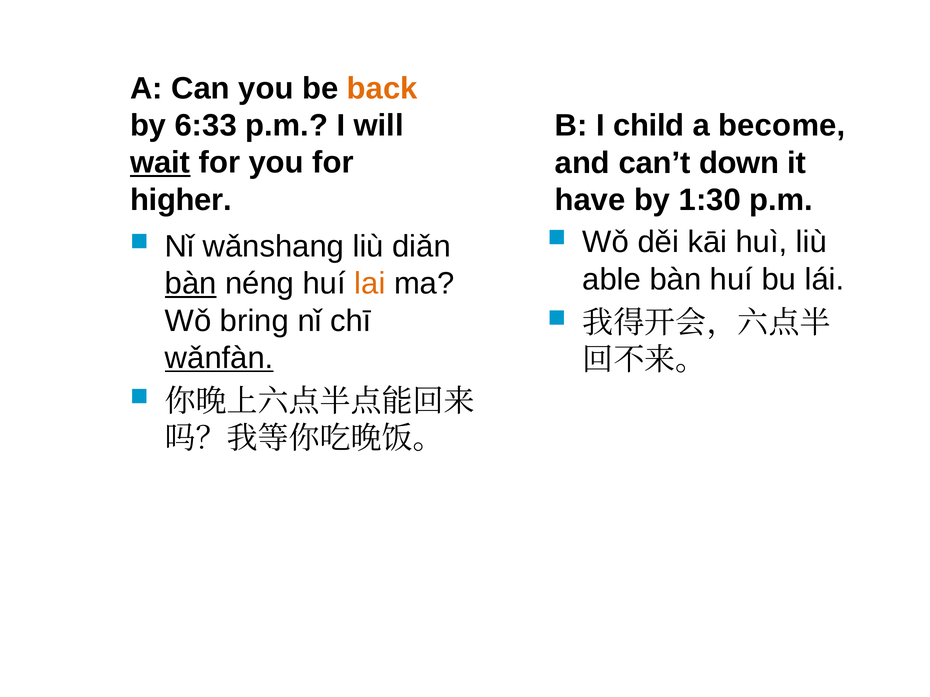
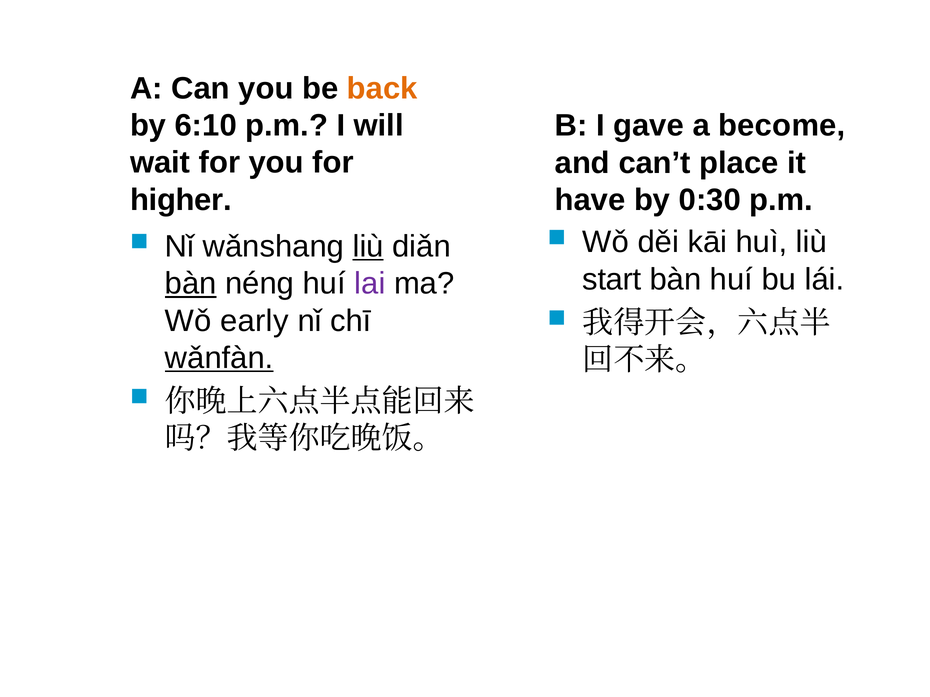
6:33: 6:33 -> 6:10 (206, 126)
child: child -> gave (649, 126)
wait underline: present -> none (160, 163)
down: down -> place (739, 163)
1:30: 1:30 -> 0:30 (710, 200)
liù underline: none -> present (368, 247)
able: able -> start (612, 280)
lai colour: orange -> purple (370, 284)
bring: bring -> early (254, 321)
